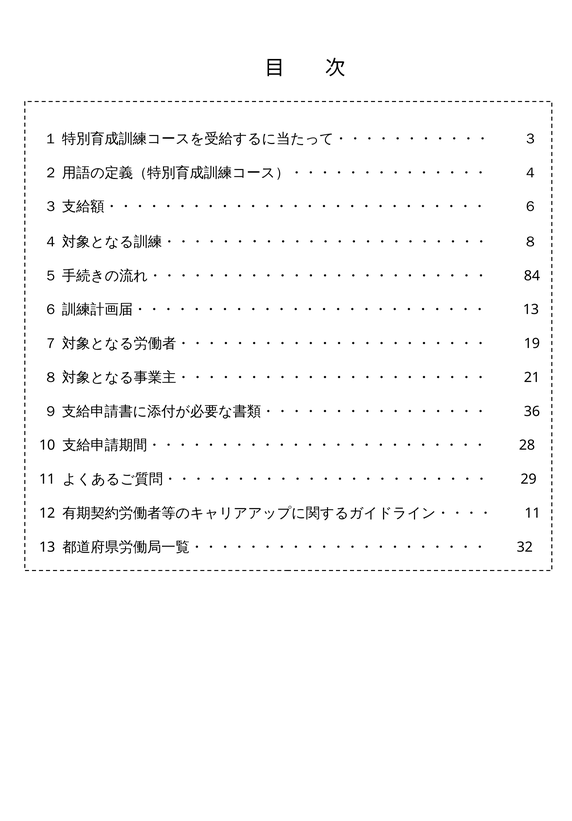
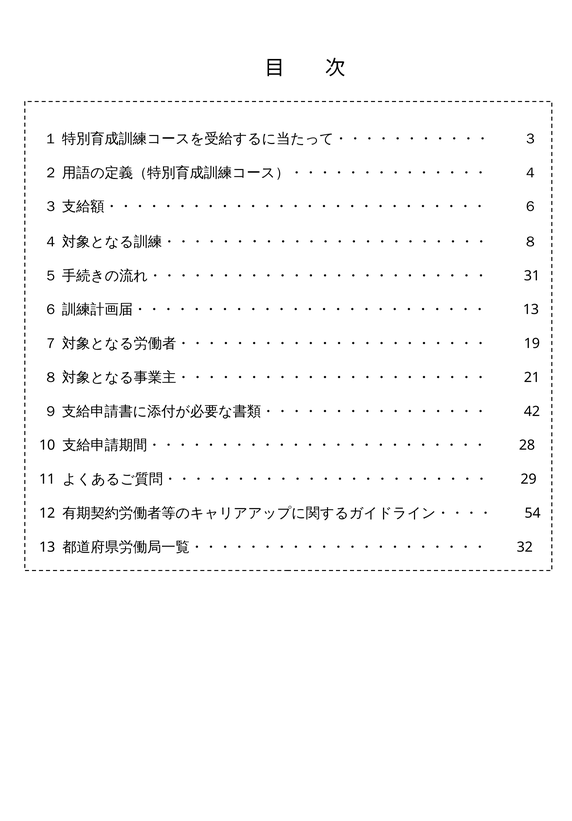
84: 84 -> 31 (532, 276)
36: 36 -> 42 (532, 411)
11: 11 -> 54 (533, 513)
